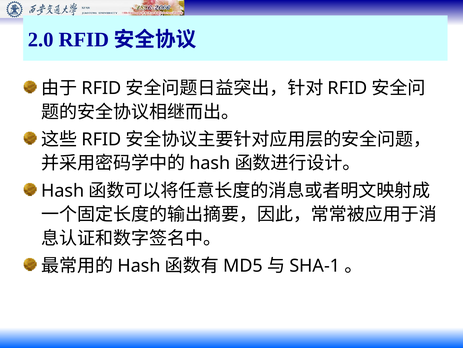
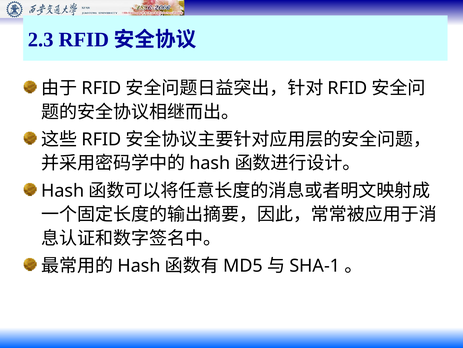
2.0: 2.0 -> 2.3 (41, 39)
